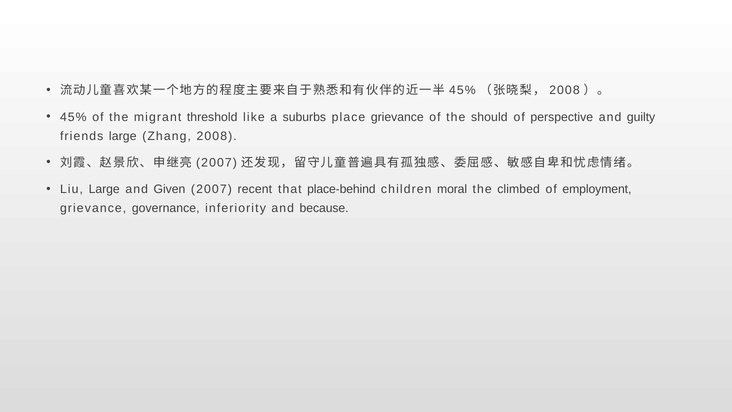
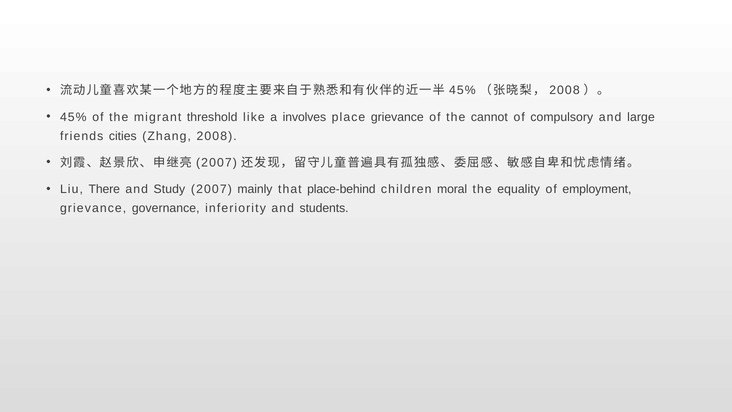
suburbs: suburbs -> involves (304, 117)
should: should -> cannot (489, 117)
perspective: perspective -> compulsory (562, 117)
guilty: guilty -> large (641, 117)
friends large: large -> cities (123, 136)
Liu Large: Large -> There (104, 189)
Given: Given -> Study (169, 189)
recent: recent -> mainly (255, 189)
climbed: climbed -> equality (519, 189)
because: because -> students (324, 208)
